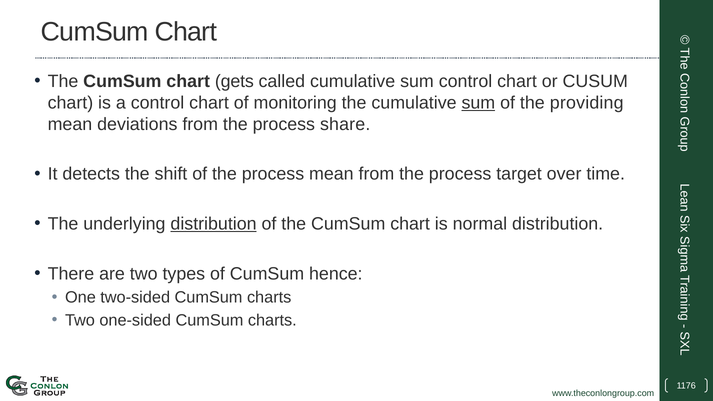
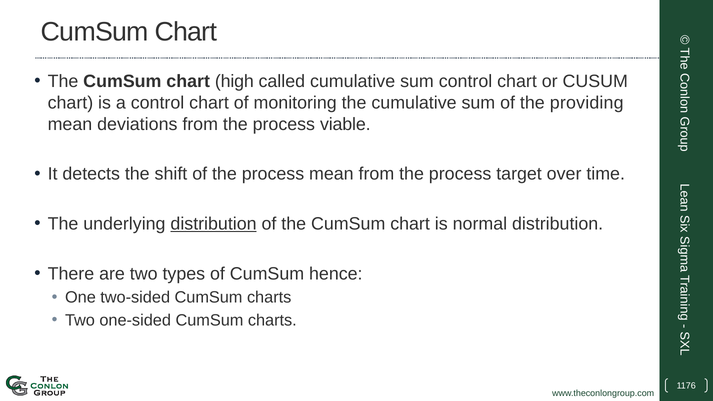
gets: gets -> high (234, 81)
sum underline: present -> none (478, 103)
share: share -> viable (345, 124)
